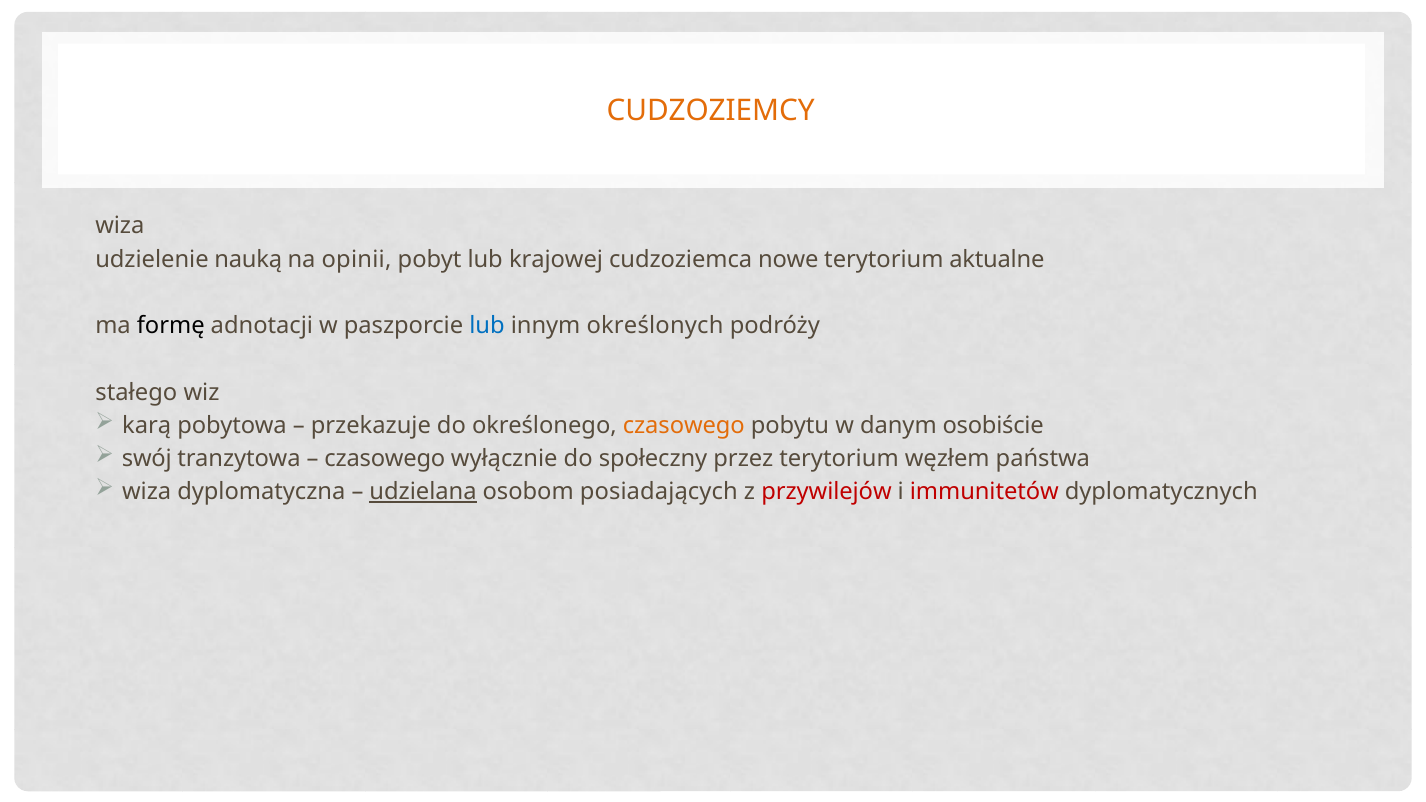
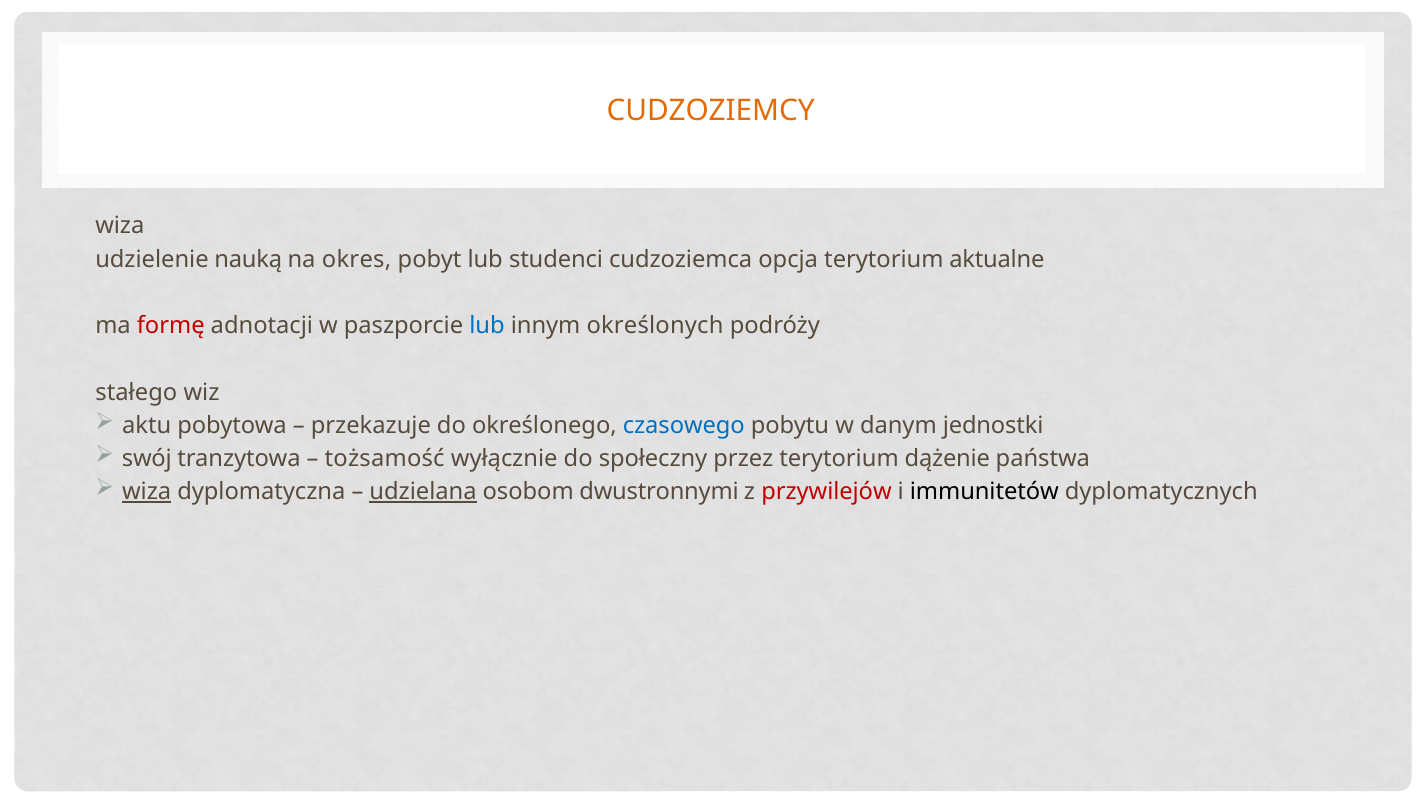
opinii: opinii -> okres (357, 259)
krajowej: krajowej -> studenci (556, 259)
nowe: nowe -> opcja (788, 259)
formę colour: black -> red (171, 326)
karą: karą -> aktu (147, 426)
czasowego colour: orange -> blue (684, 426)
osobiście: osobiście -> jednostki (993, 426)
czasowego: czasowego -> tożsamość (385, 459)
węzłem: węzłem -> dążenie (947, 459)
wiza underline: none -> present (147, 492)
posiadających: posiadających -> dwustronnymi (659, 492)
immunitetów colour: red -> black (984, 492)
